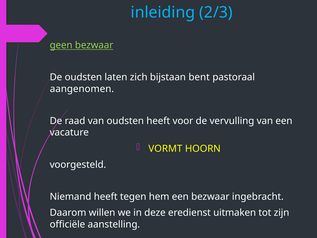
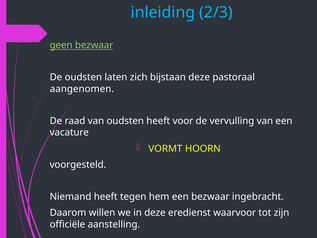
bijstaan bent: bent -> deze (199, 77)
uitmaken: uitmaken -> waarvoor (235, 213)
